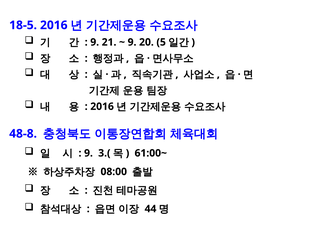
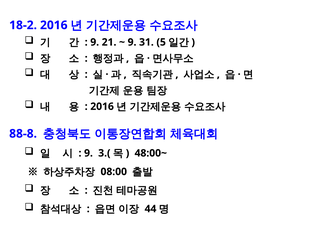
18-5: 18-5 -> 18-2 (23, 25)
20: 20 -> 31 (146, 42)
48-8: 48-8 -> 88-8 (23, 134)
61:00~: 61:00~ -> 48:00~ (151, 153)
